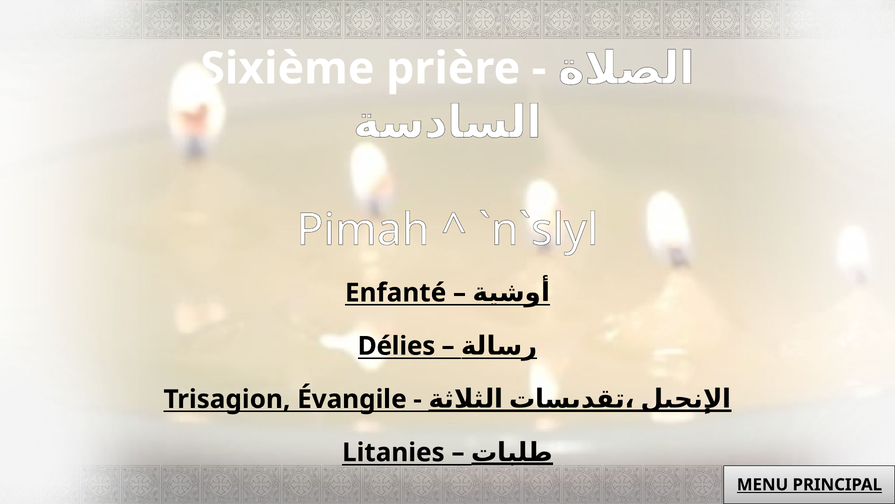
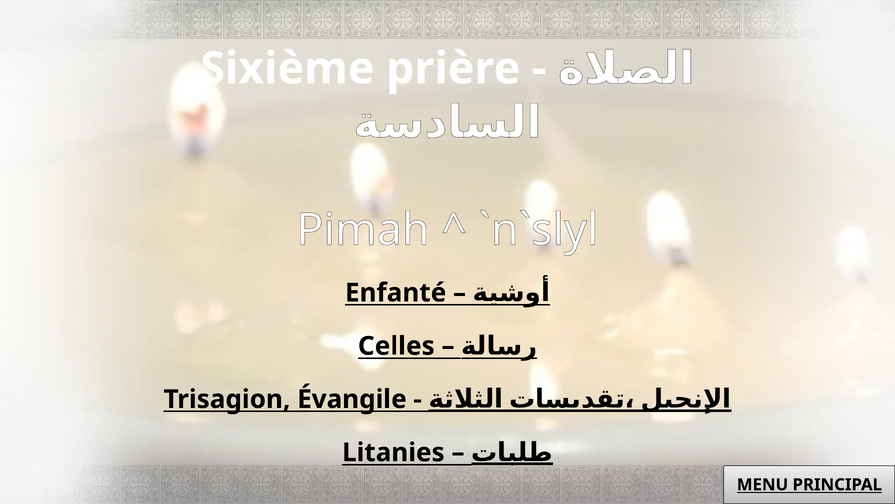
Délies: Délies -> Celles (396, 346)
